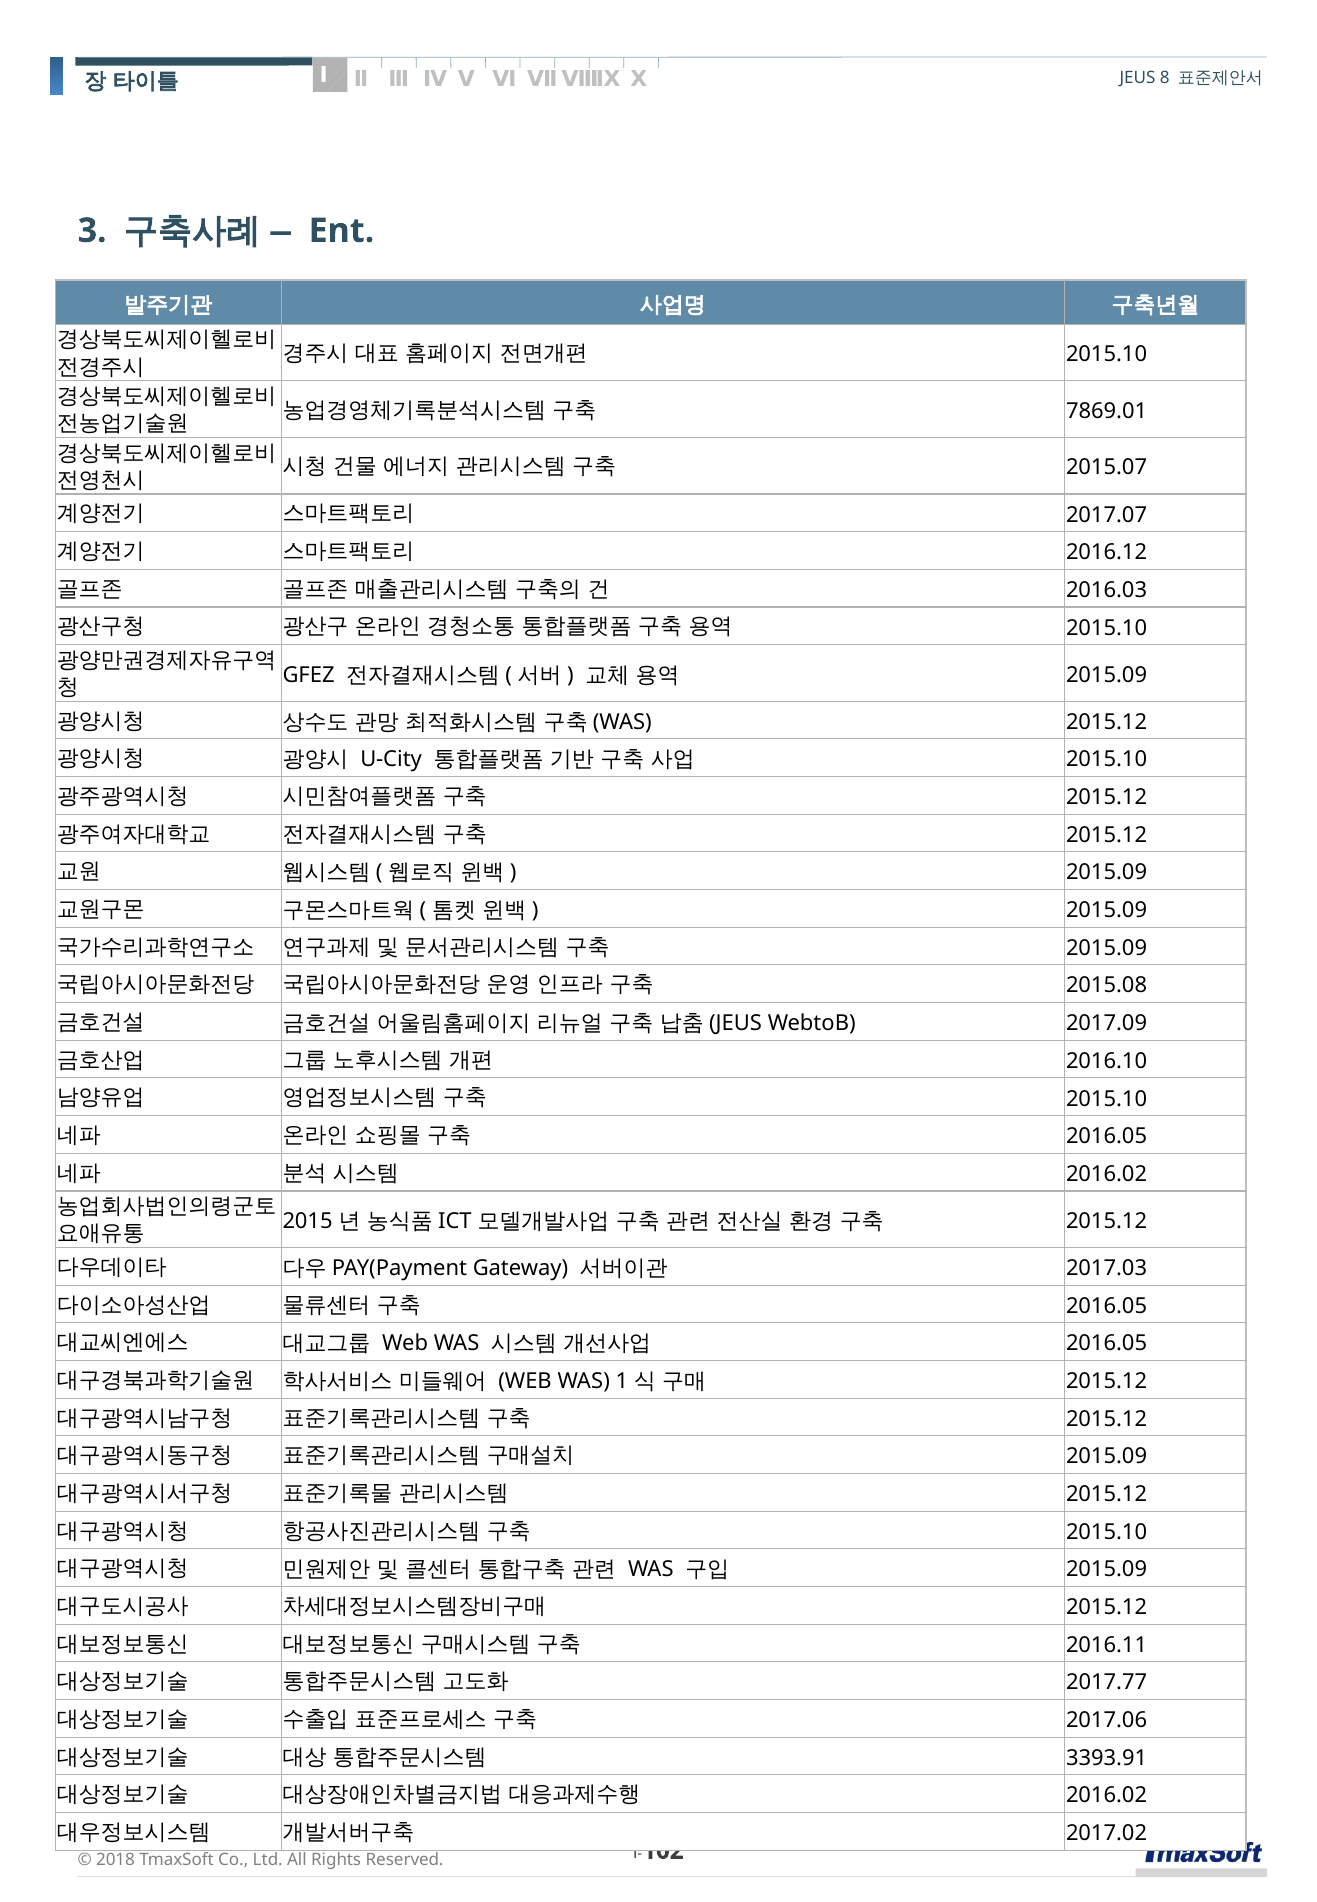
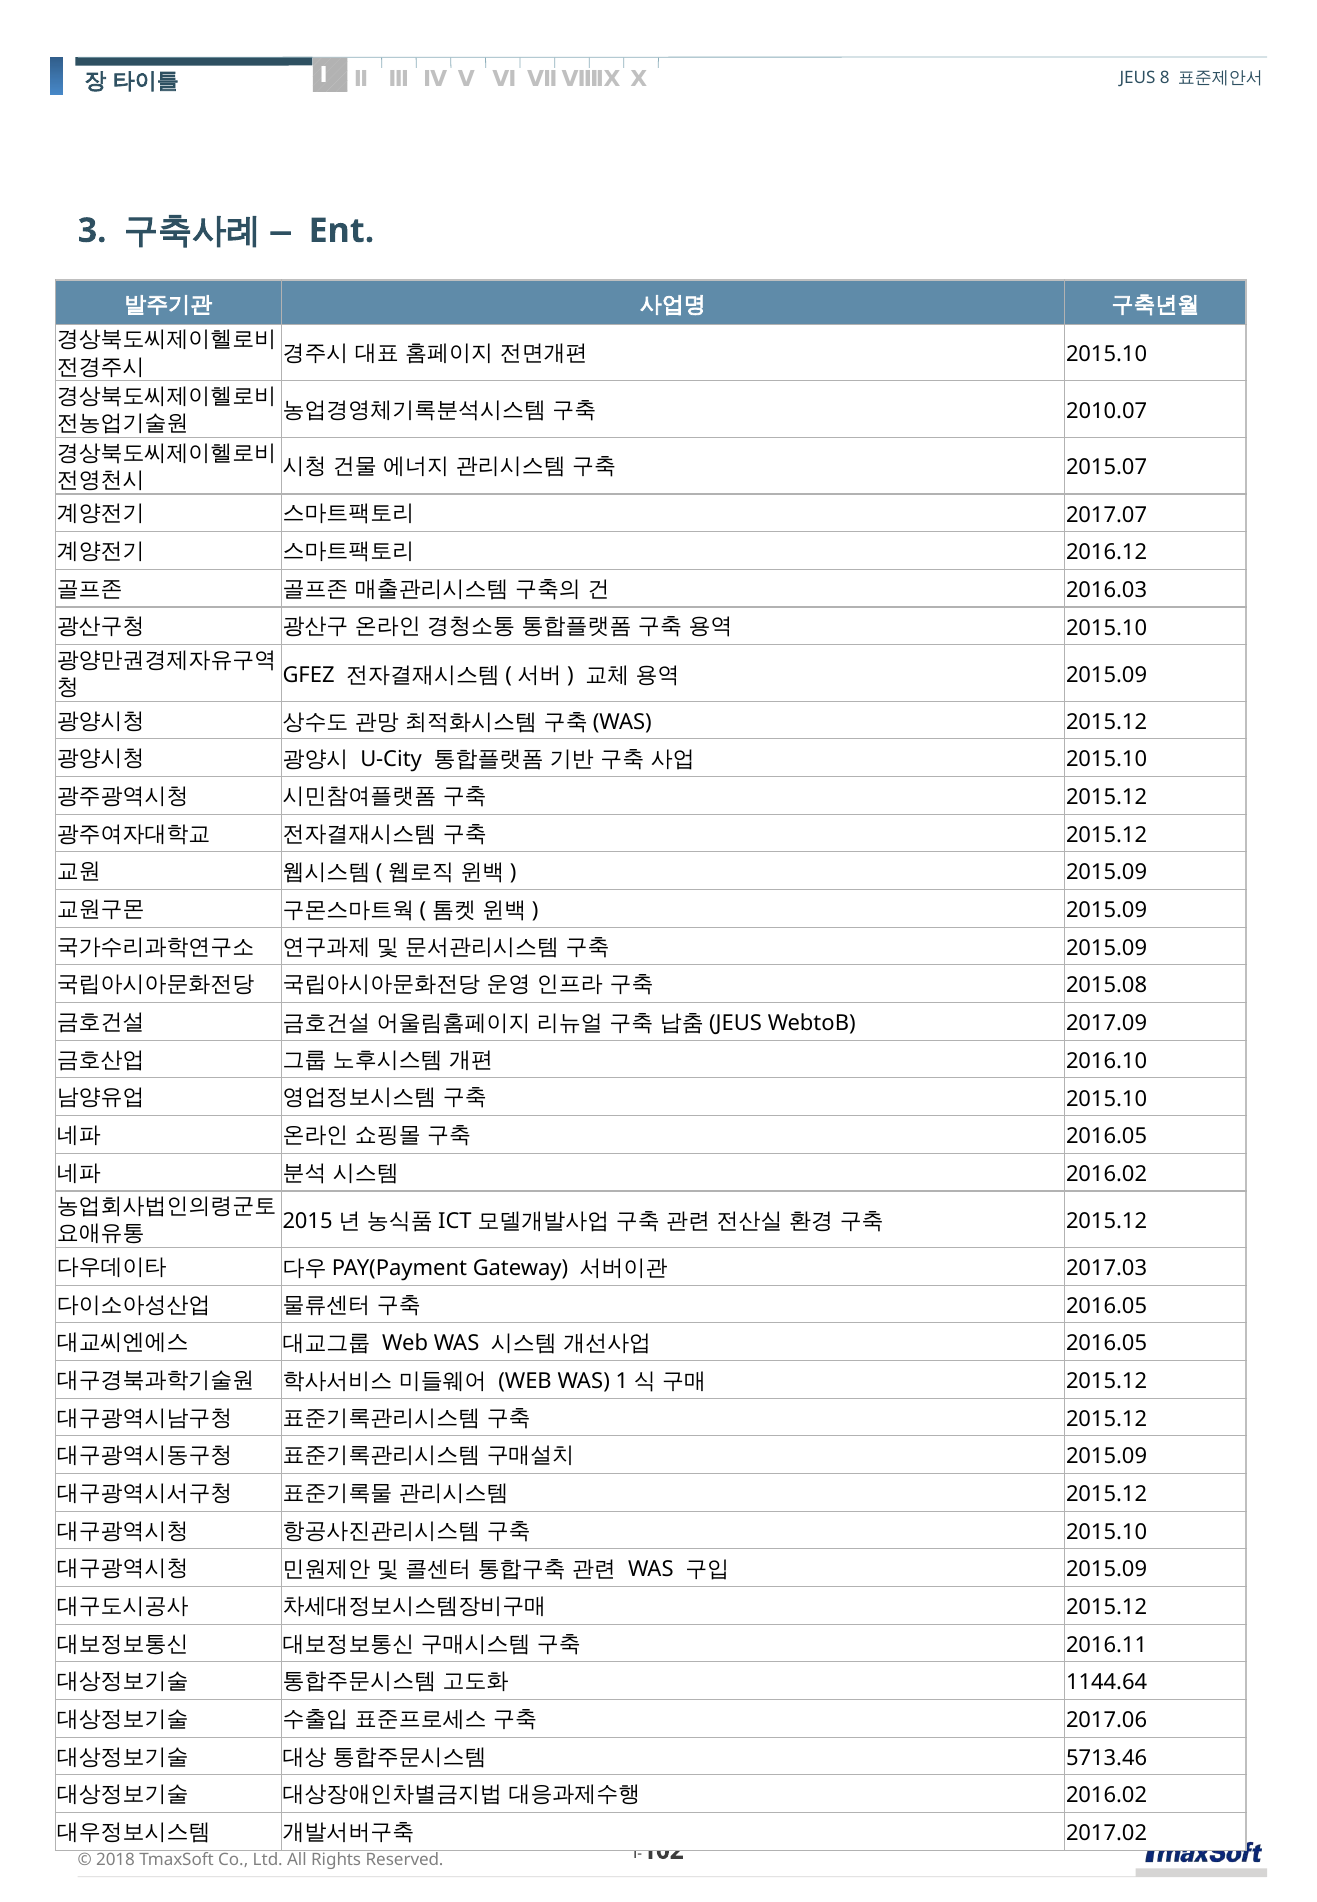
7869.01: 7869.01 -> 2010.07 (1107, 411)
2017.77: 2017.77 -> 1144.64 (1107, 1683)
3393.91: 3393.91 -> 5713.46 (1107, 1758)
